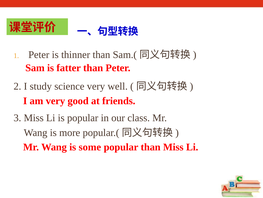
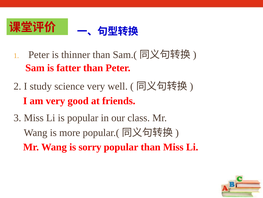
some: some -> sorry (90, 147)
